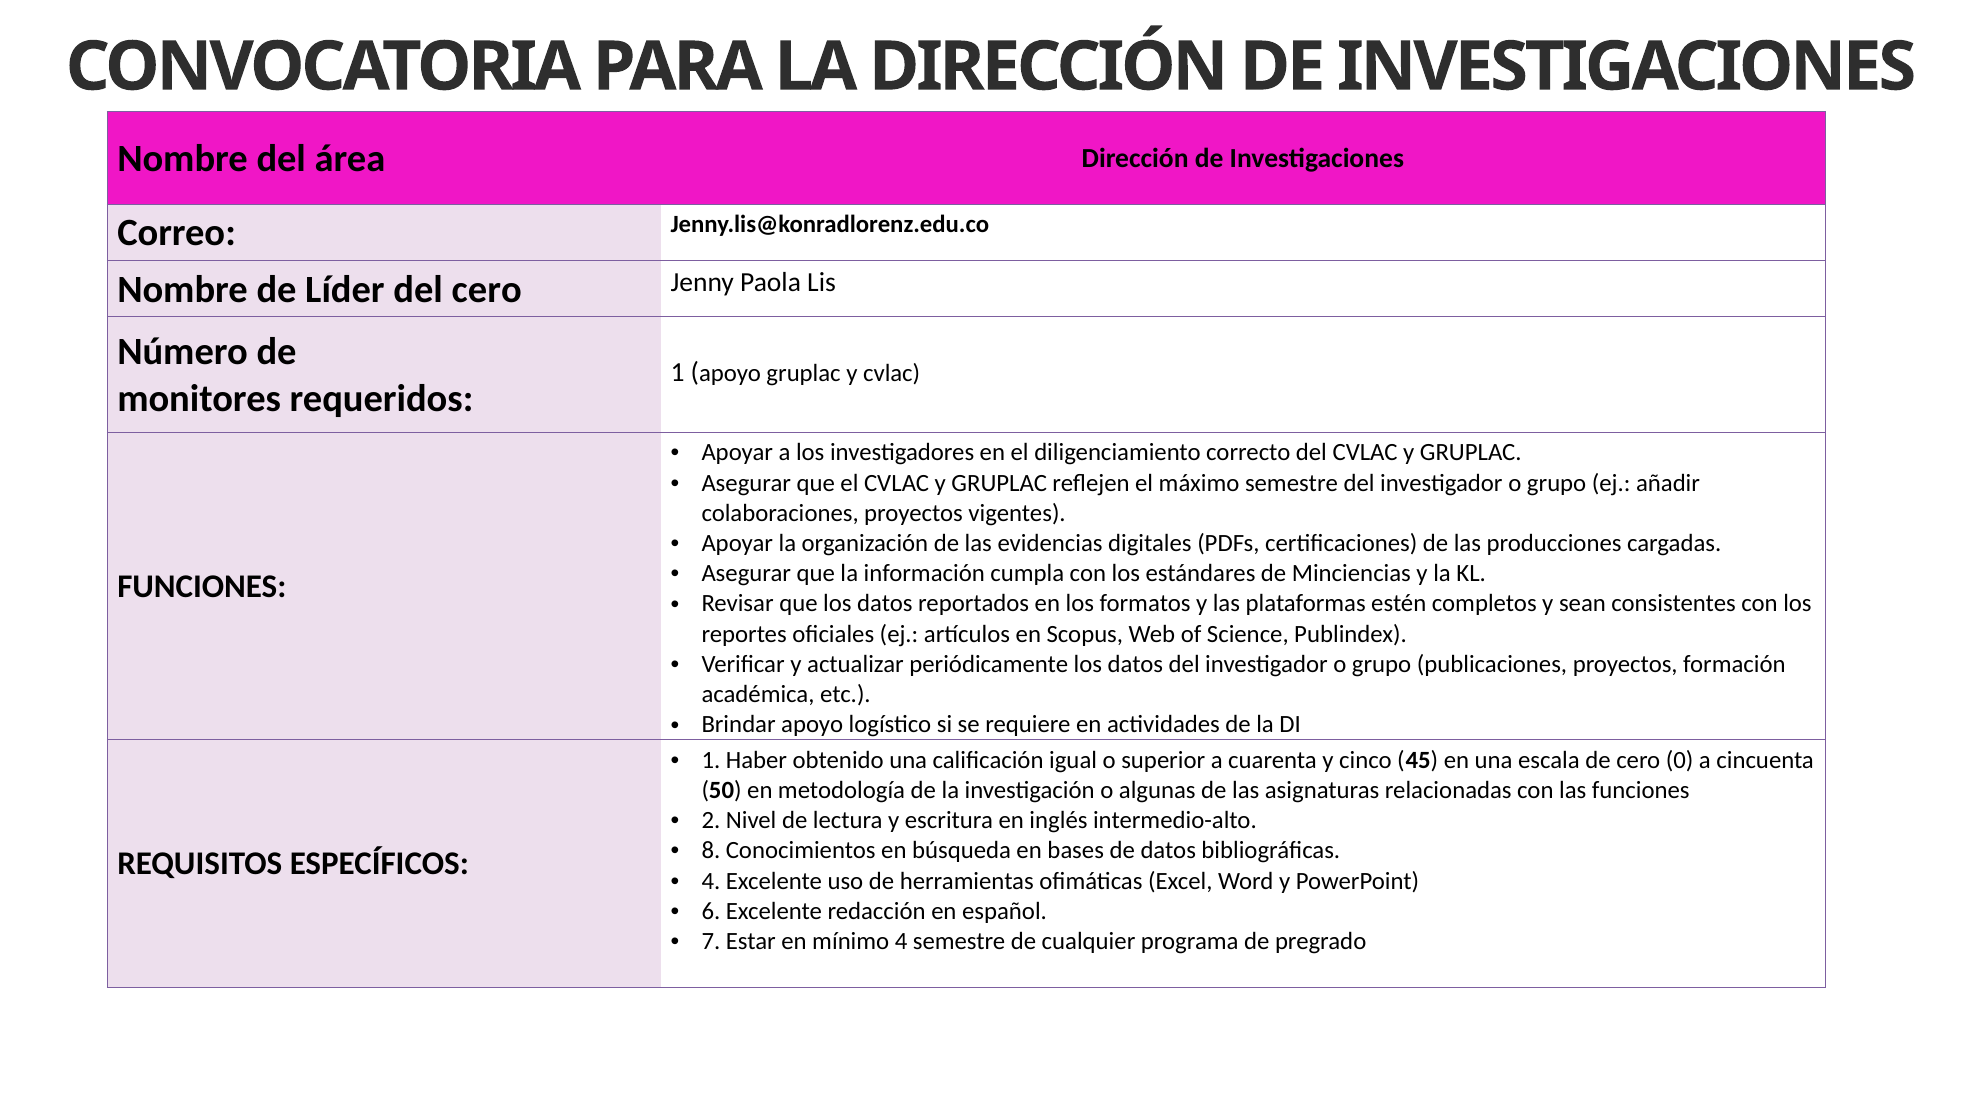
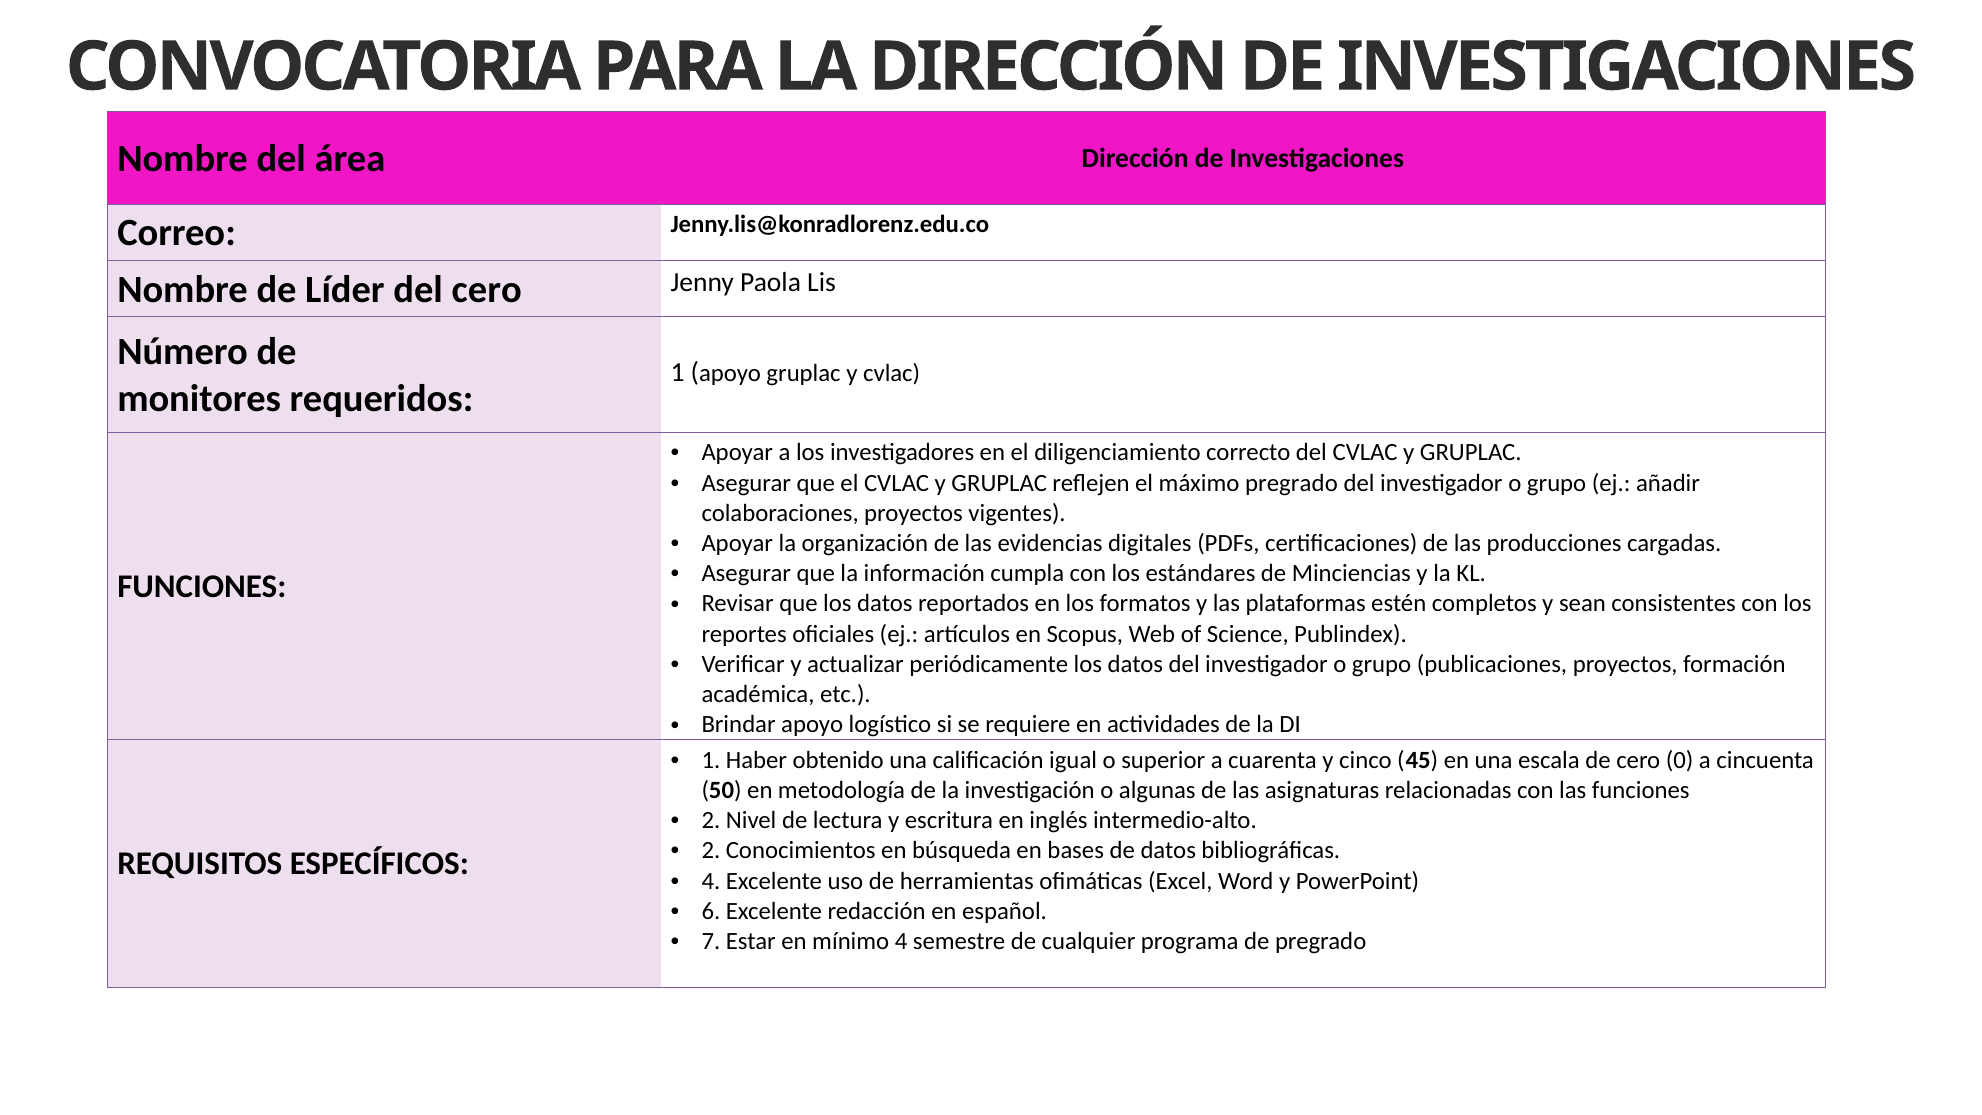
máximo semestre: semestre -> pregrado (1291, 483)
8: 8 -> 2 (711, 851)
